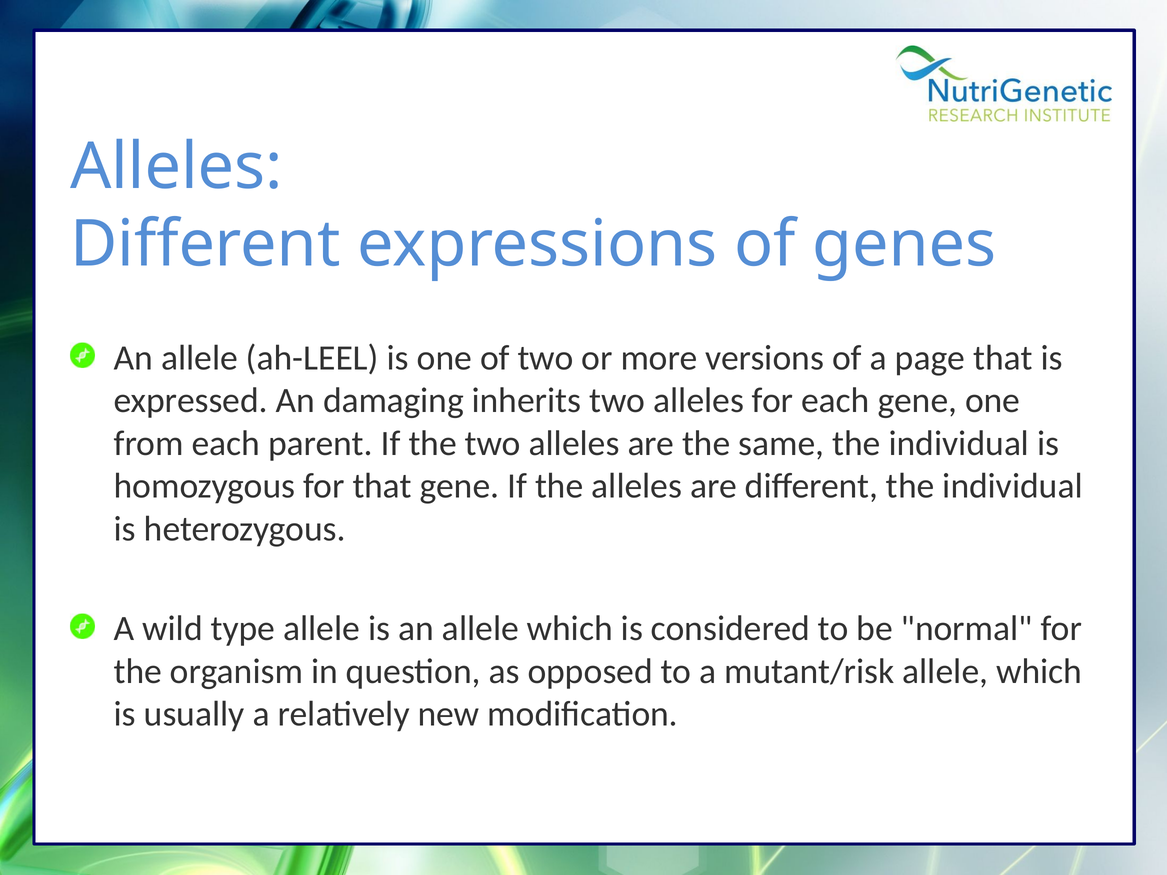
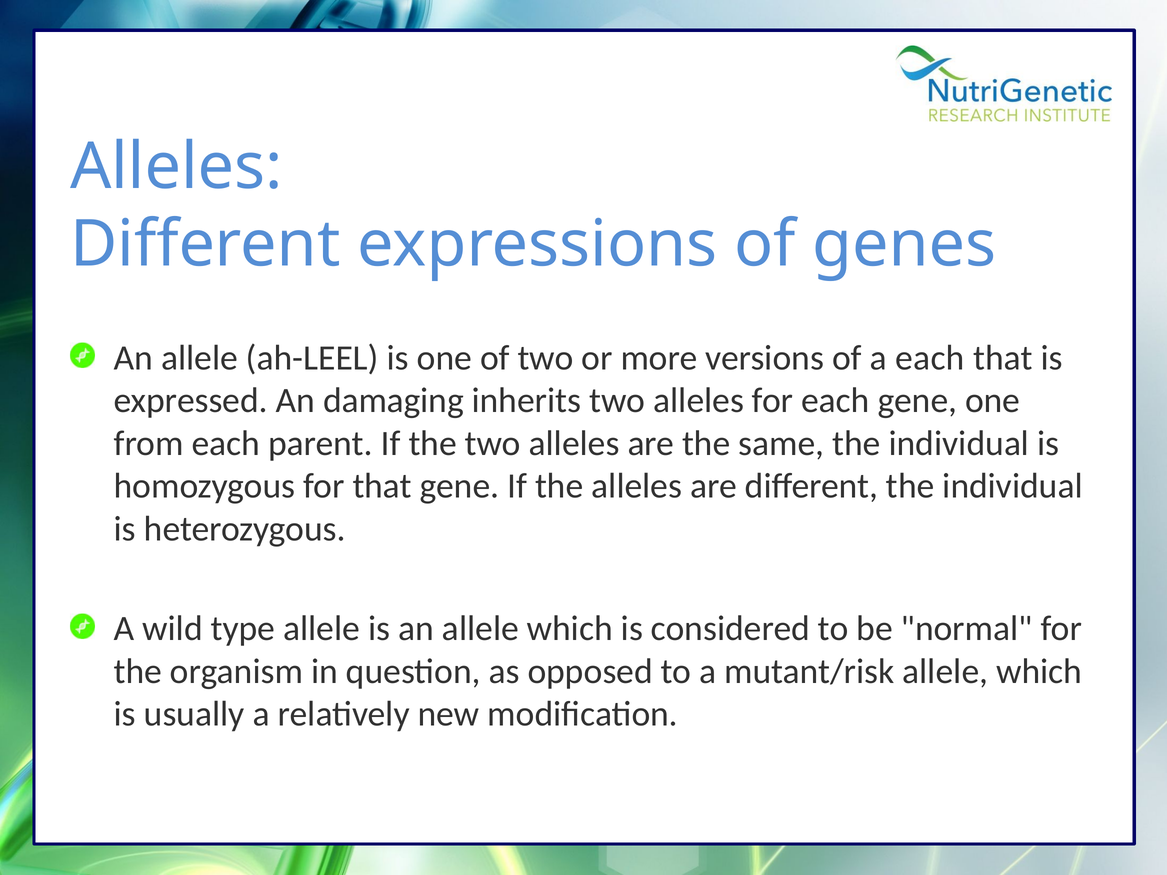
a page: page -> each (930, 358)
